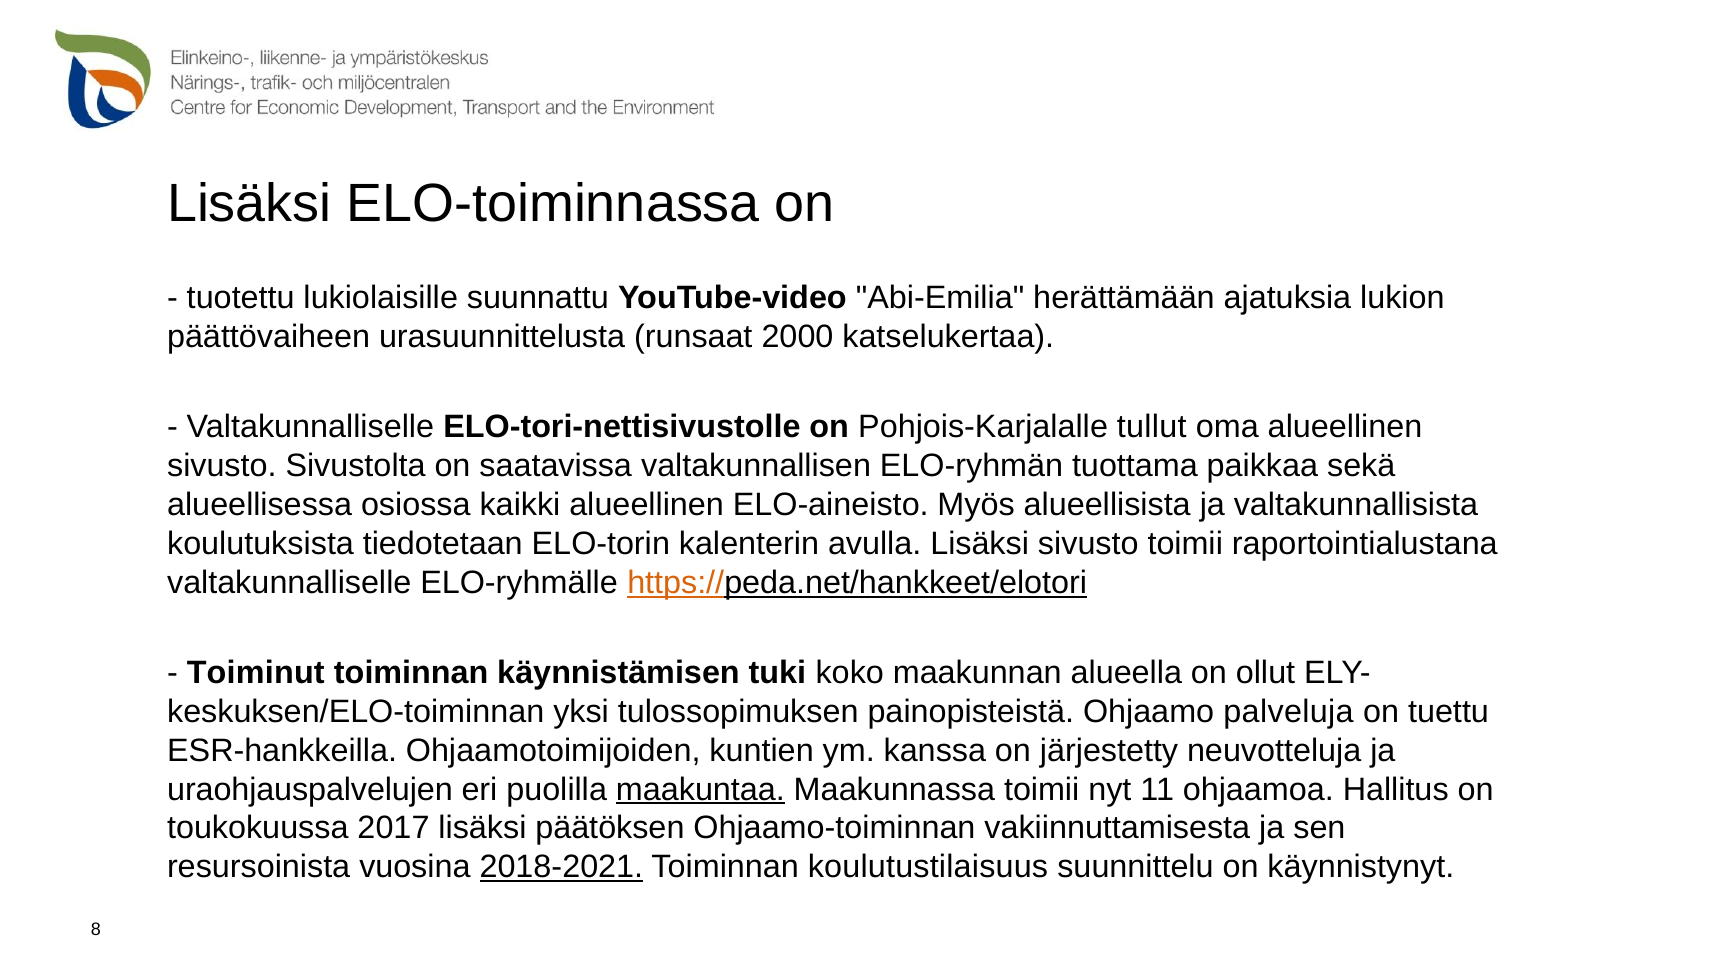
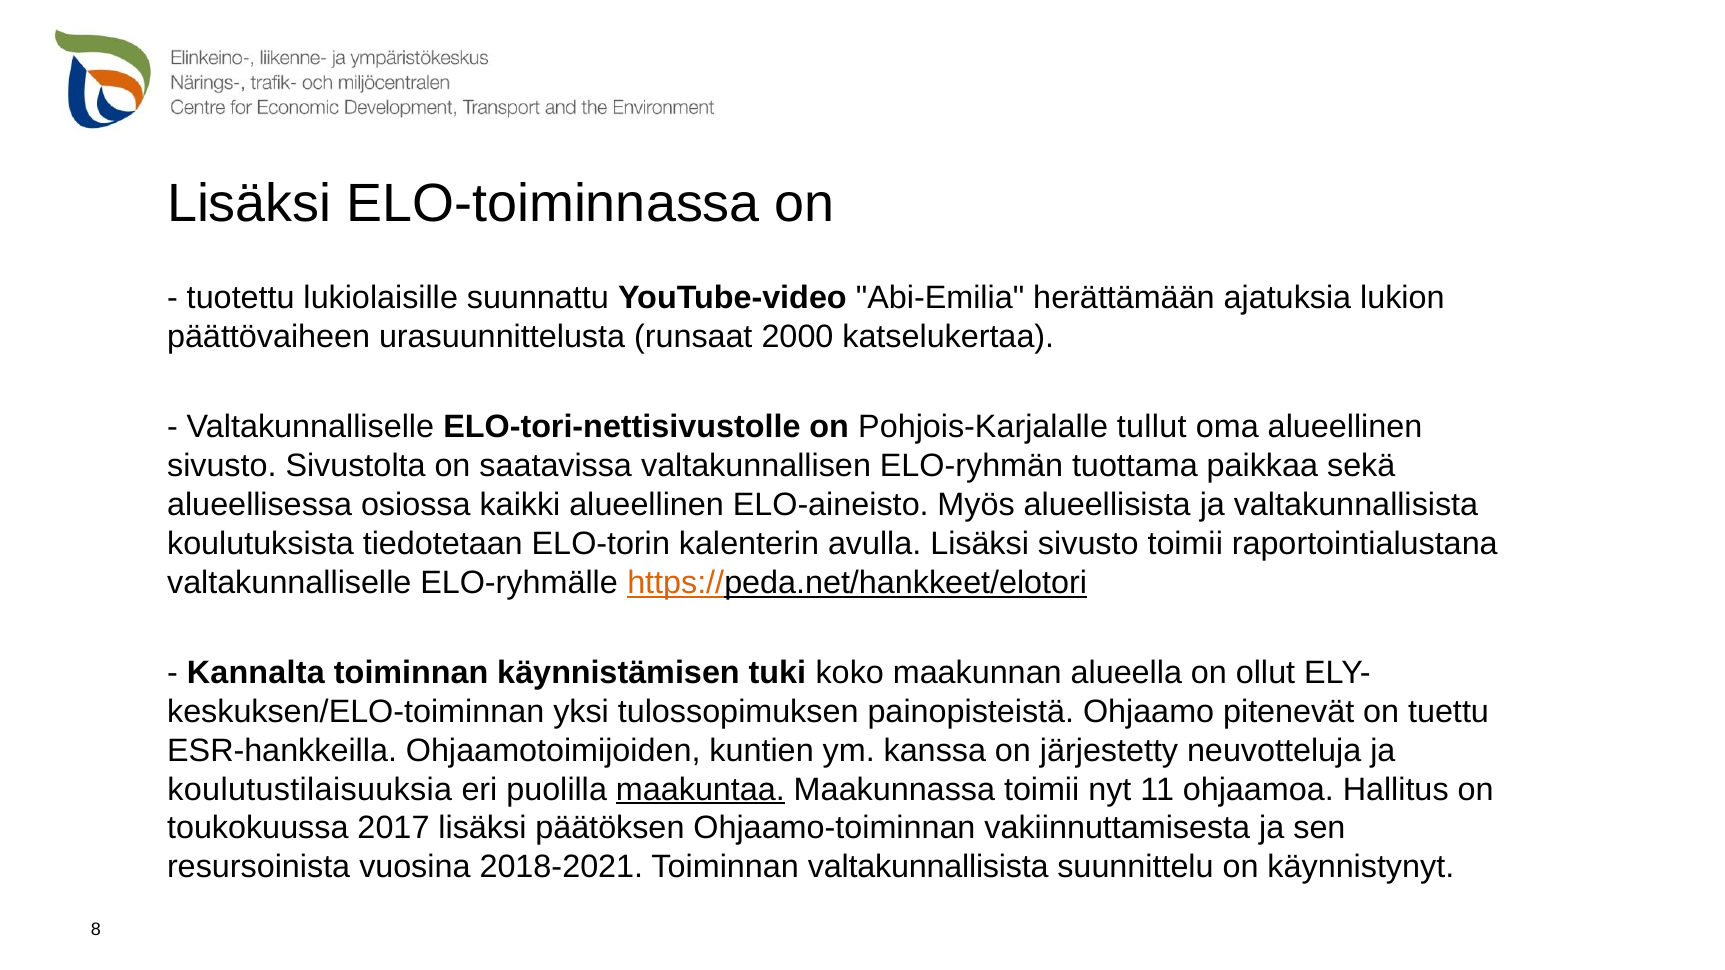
Toiminut: Toiminut -> Kannalta (256, 673)
palveluja: palveluja -> pitenevät (1289, 712)
uraohjauspalvelujen: uraohjauspalvelujen -> koulutustilaisuuksia (310, 790)
2018-2021 underline: present -> none (561, 867)
Toiminnan koulutustilaisuus: koulutustilaisuus -> valtakunnallisista (928, 867)
